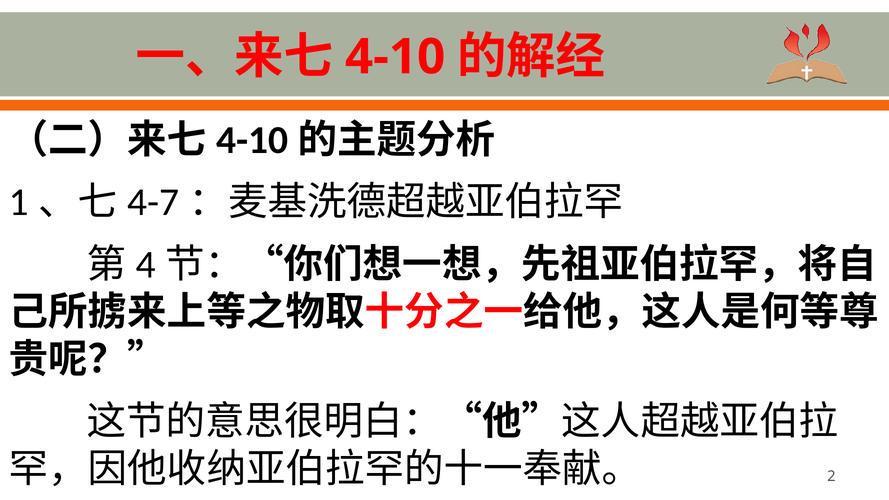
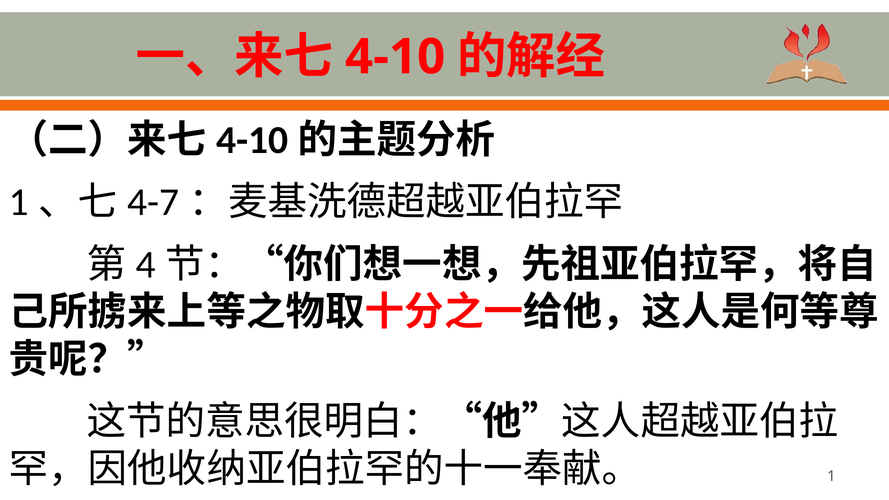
2: 2 -> 1 (831, 477)
